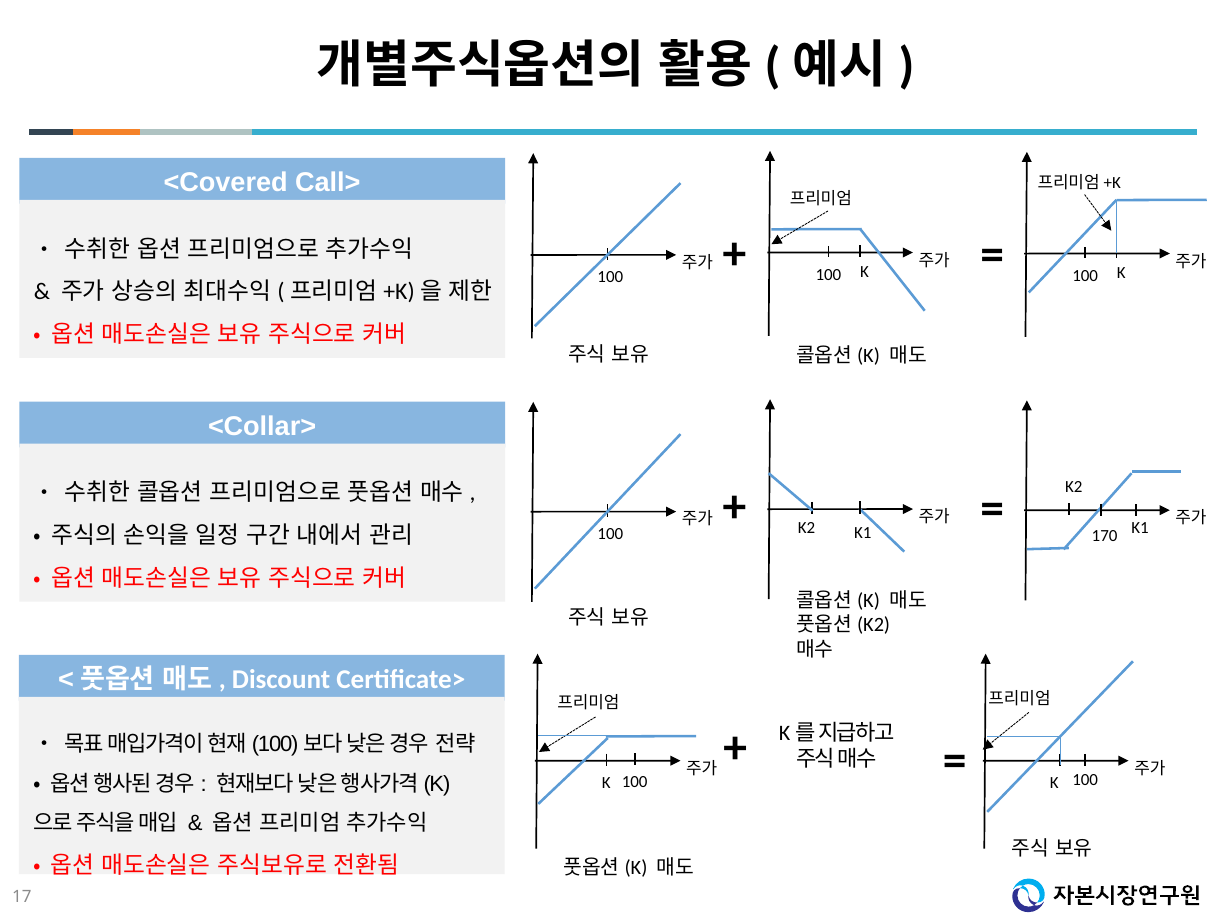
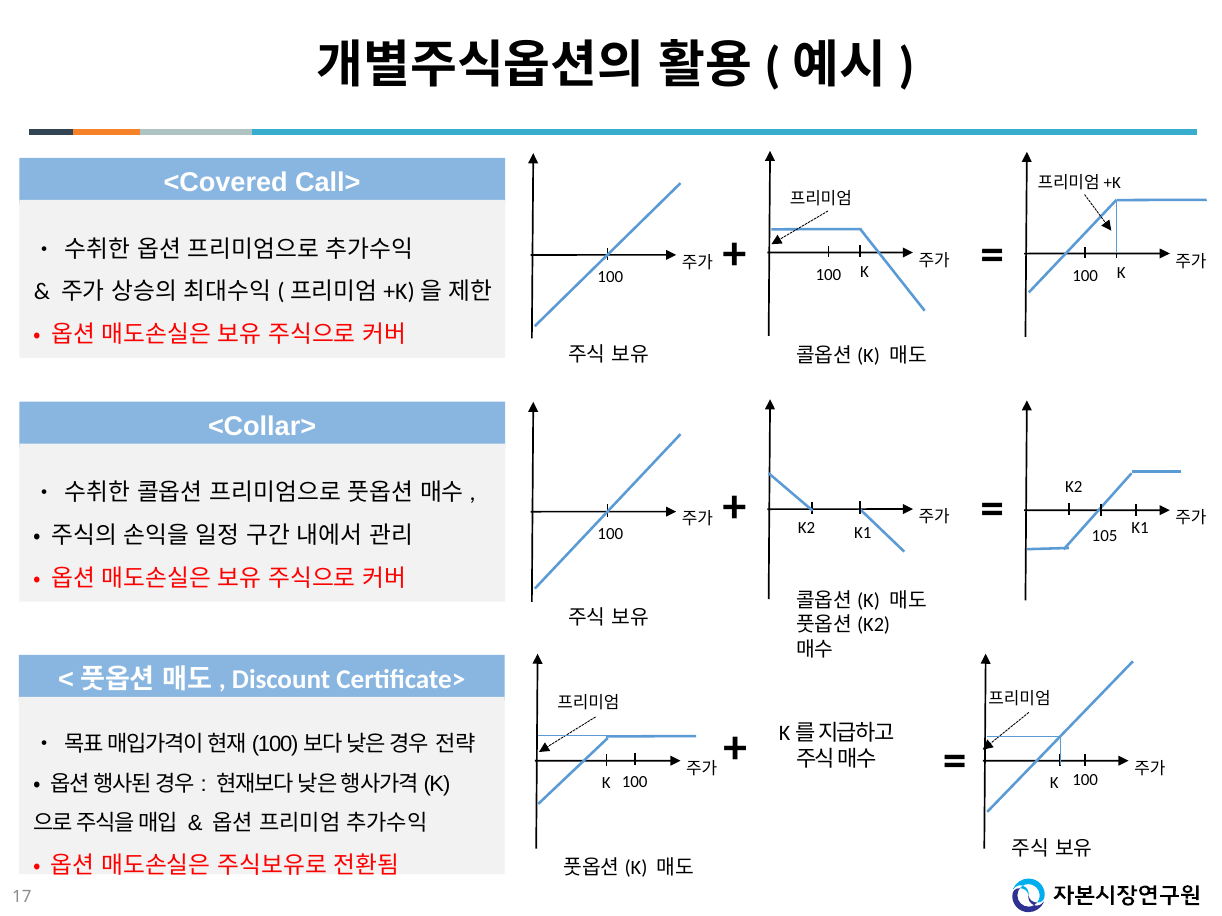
170: 170 -> 105 (1105, 536)
